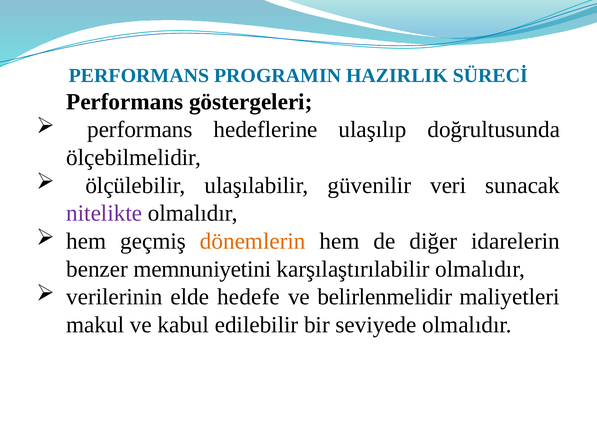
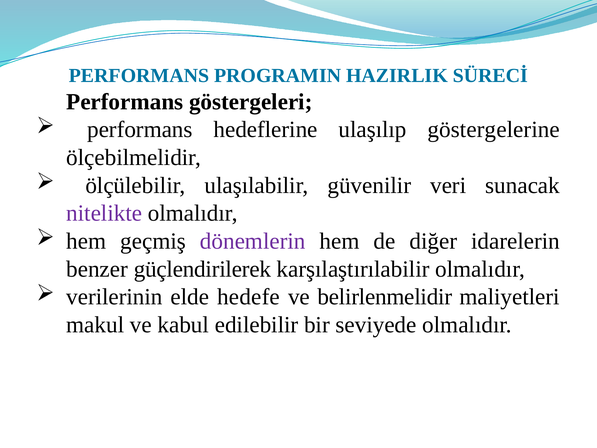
doğrultusunda: doğrultusunda -> göstergelerine (494, 130)
dönemlerin colour: orange -> purple (253, 241)
memnuniyetini: memnuniyetini -> güçlendirilerek (202, 269)
